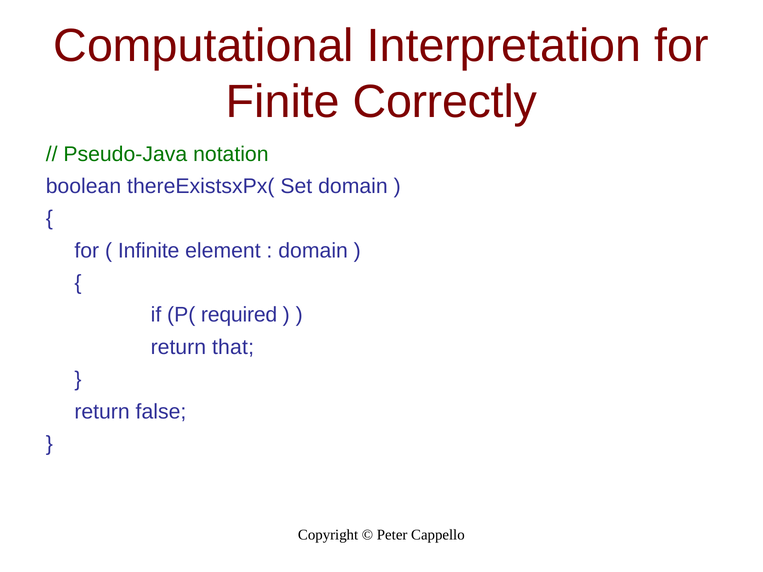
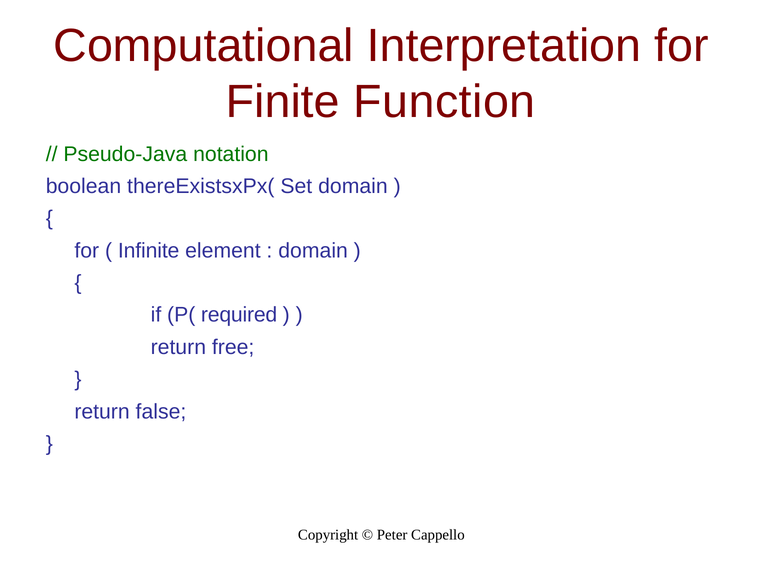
Correctly: Correctly -> Function (444, 102)
that: that -> free (233, 347)
